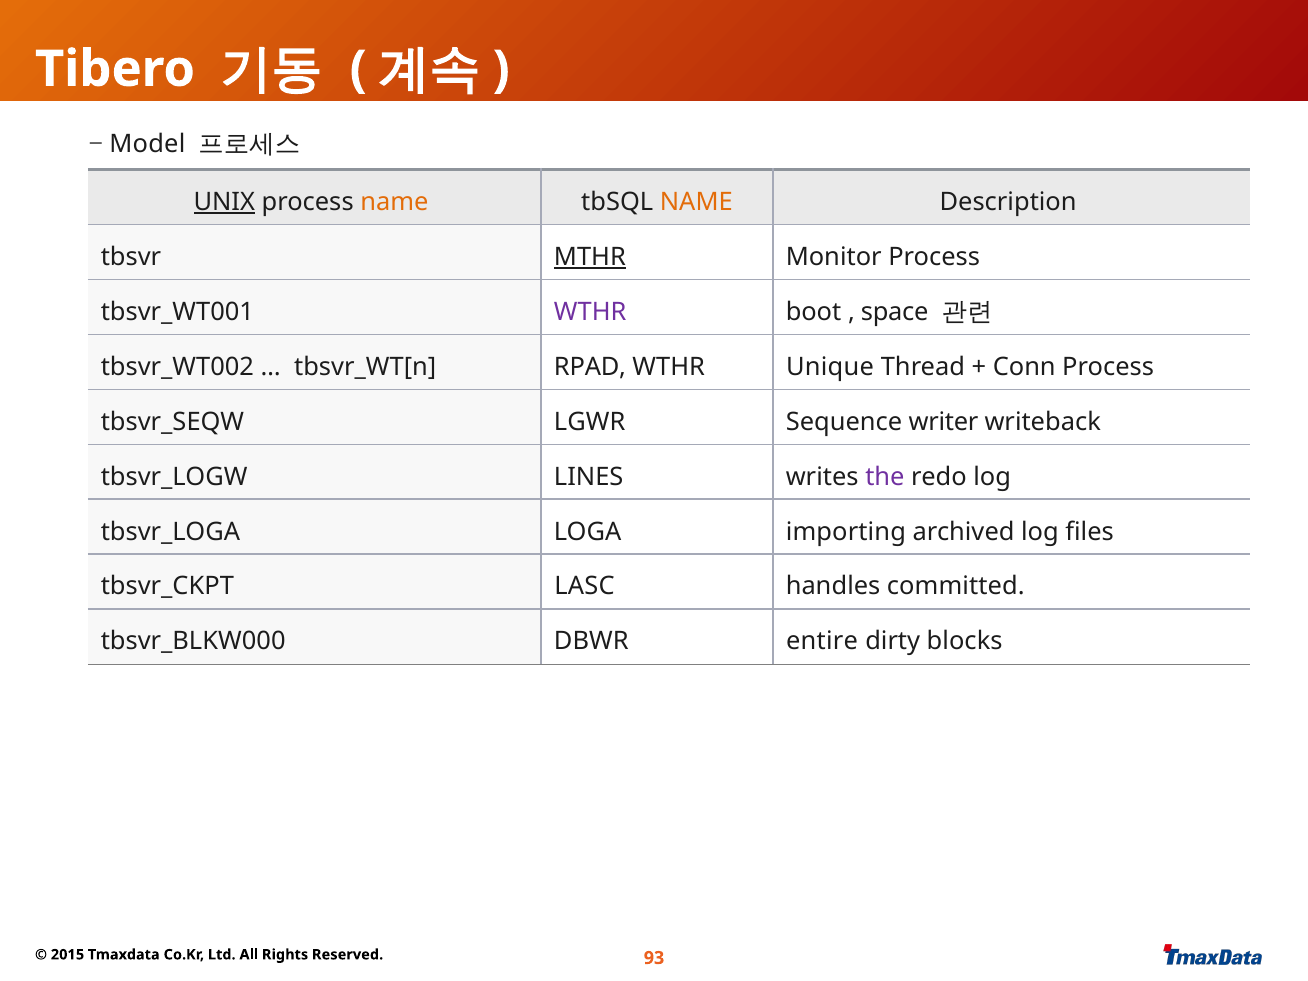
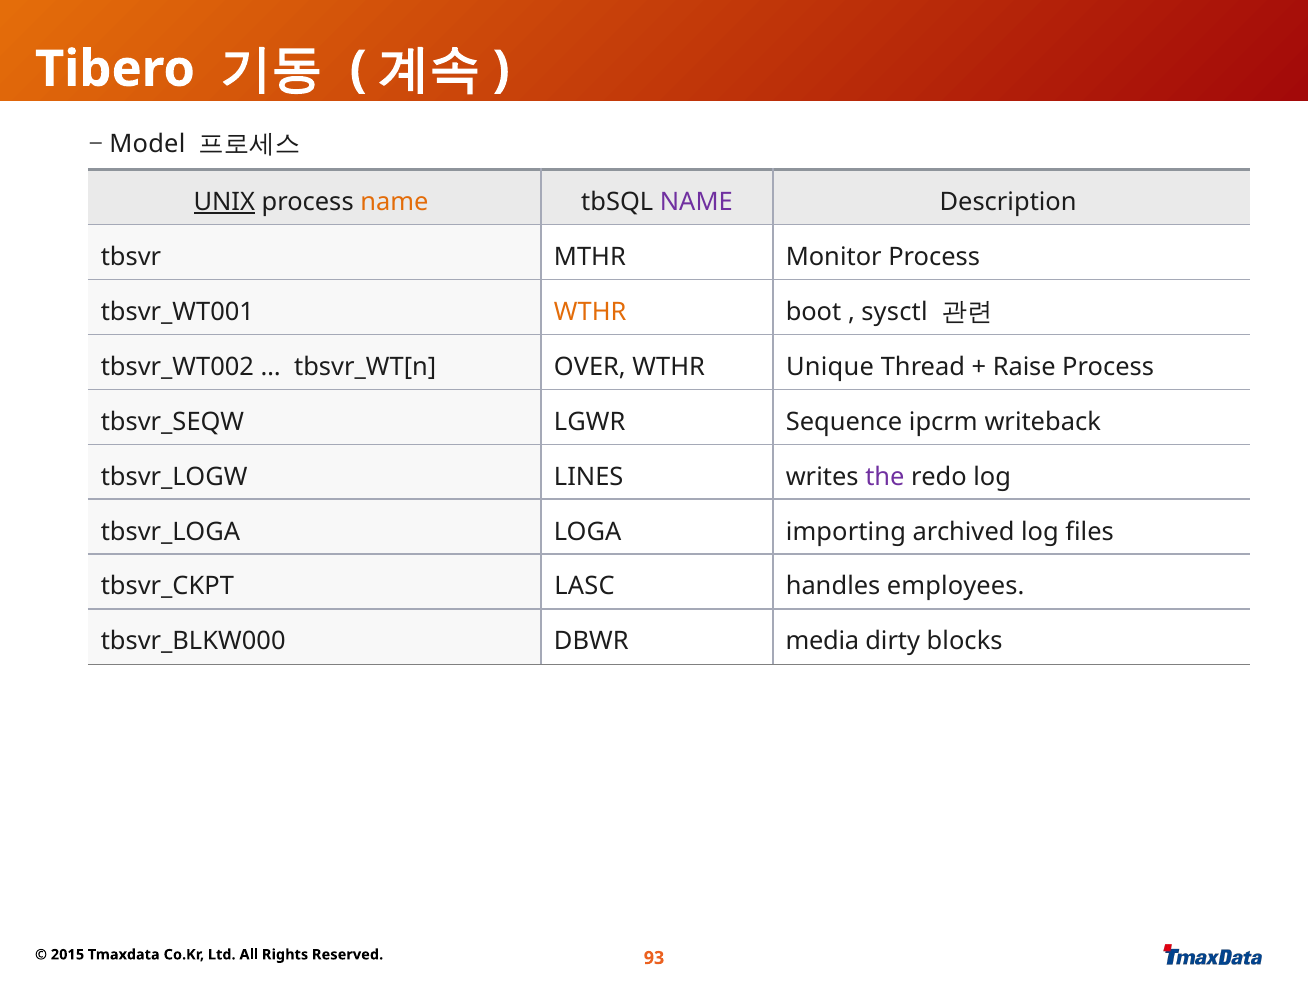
NAME colour: orange -> purple (696, 202)
MTHR underline: present -> none (590, 257)
WTHR colour: purple -> orange (590, 312)
space: space -> sysctl (894, 312)
RPAD: RPAD -> OVER (590, 367)
Conn: Conn -> Raise (1024, 367)
writer: writer -> ipcrm (943, 422)
committed: committed -> employees (956, 587)
entire: entire -> media (822, 641)
